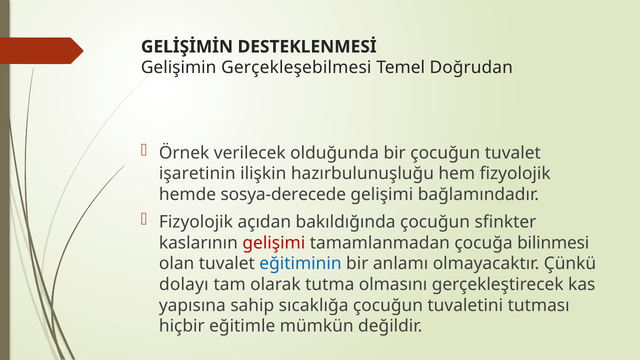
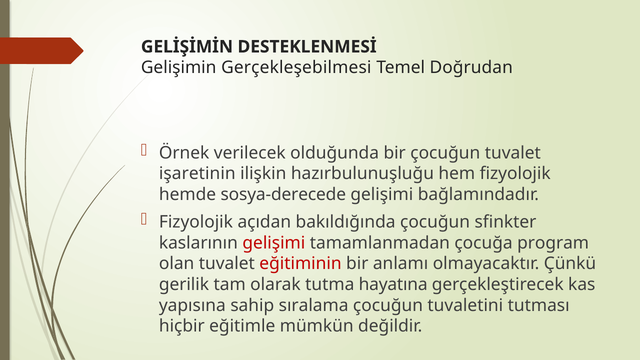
bilinmesi: bilinmesi -> program (553, 243)
eğitiminin colour: blue -> red (300, 264)
dolayı: dolayı -> gerilik (184, 285)
olmasını: olmasını -> hayatına (393, 285)
sıcaklığa: sıcaklığa -> sıralama (314, 305)
